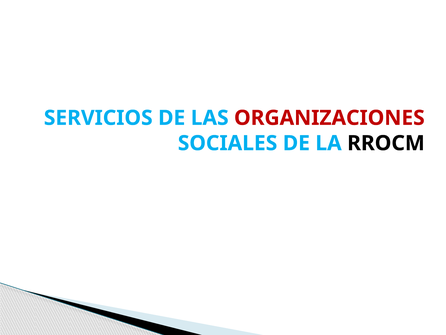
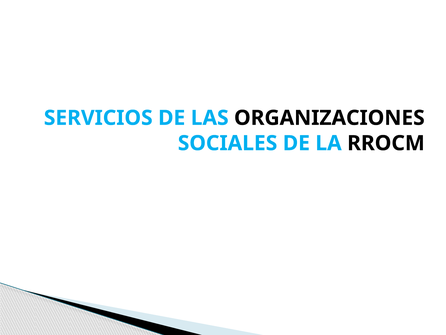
ORGANIZACIONES colour: red -> black (329, 118)
